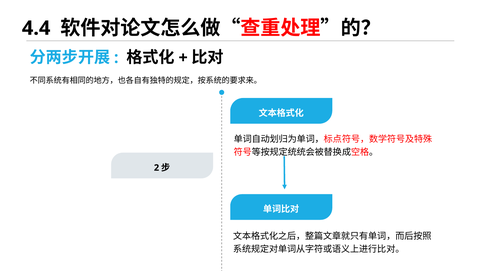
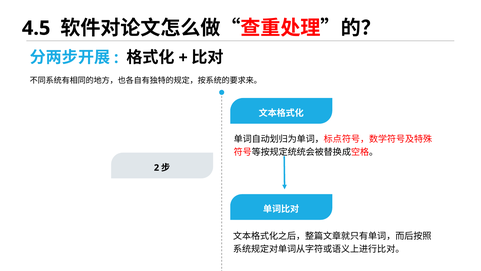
4.4: 4.4 -> 4.5 (36, 28)
